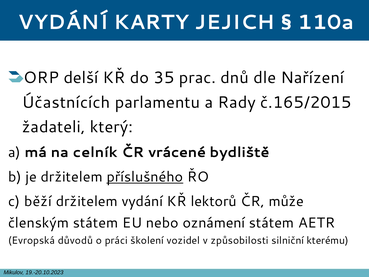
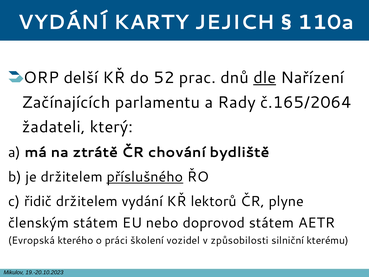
35: 35 -> 52 (164, 78)
dle underline: none -> present (265, 78)
Účastnících: Účastnících -> Začínajících (66, 102)
č.165/2015: č.165/2015 -> č.165/2064 (306, 102)
celník: celník -> ztrátě (95, 152)
vrácené: vrácené -> chování (177, 152)
běží: běží -> řidič (38, 201)
může: může -> plyne (286, 201)
oznámení: oznámení -> doprovod (214, 223)
důvodů: důvodů -> kterého (75, 240)
